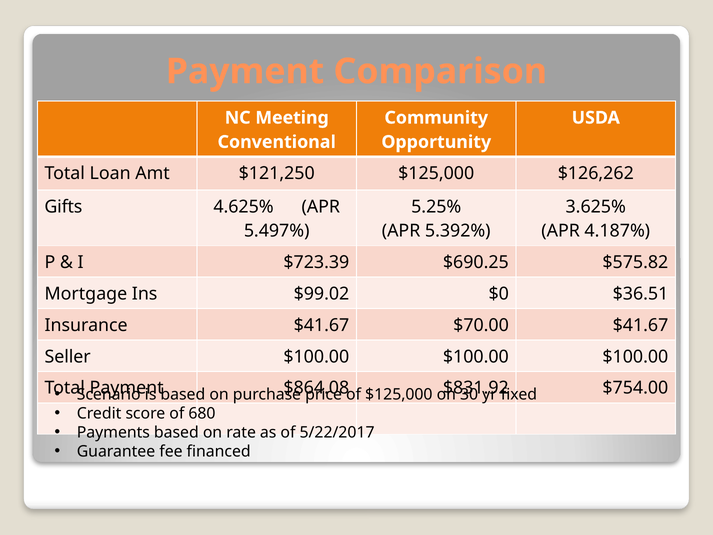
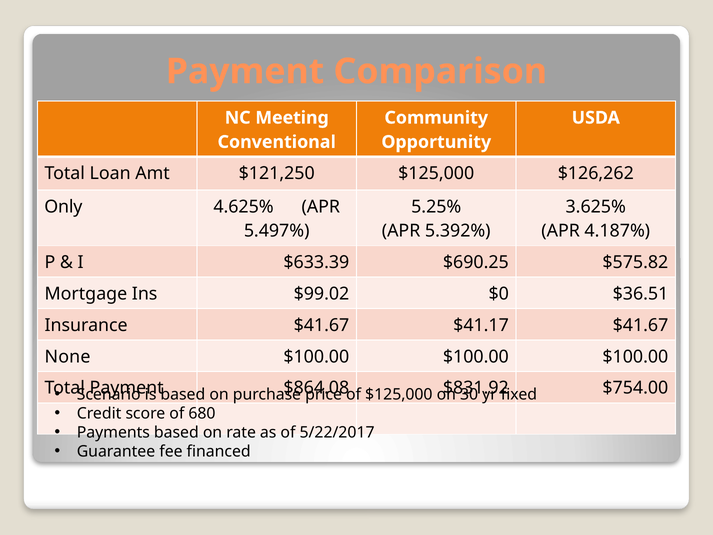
Gifts: Gifts -> Only (63, 207)
$723.39: $723.39 -> $633.39 (316, 262)
$70.00: $70.00 -> $41.17 (481, 325)
Seller: Seller -> None (68, 357)
